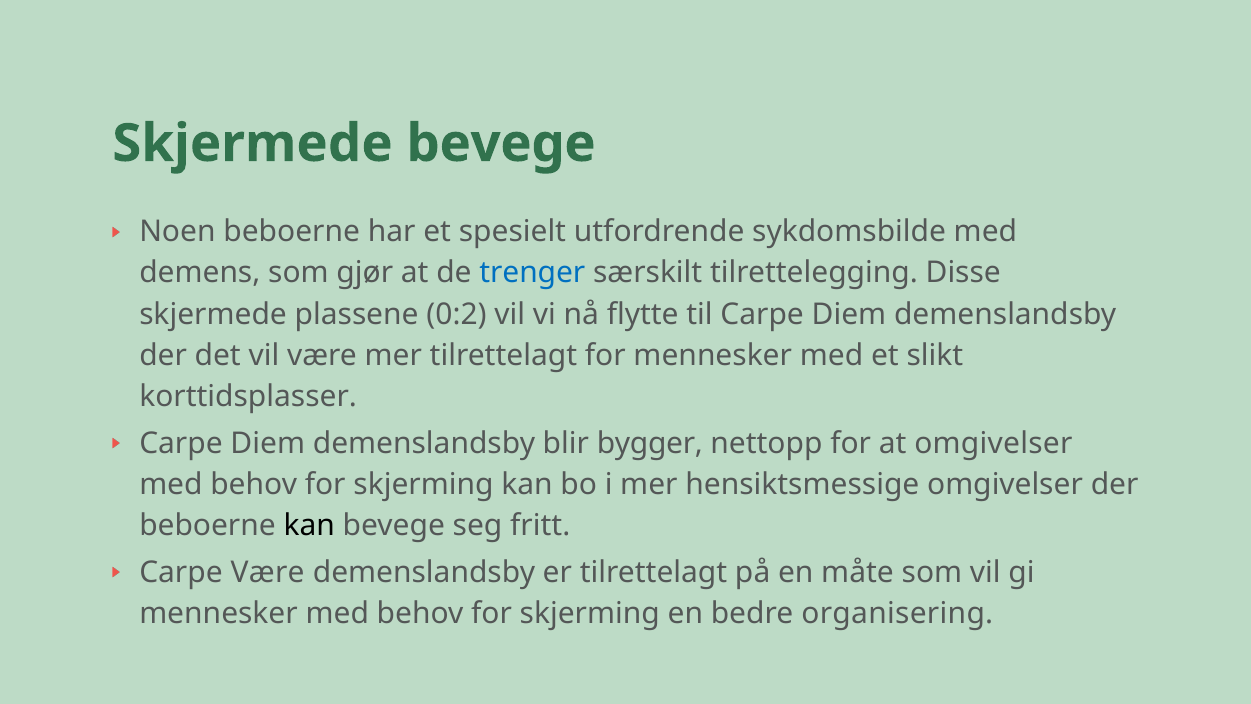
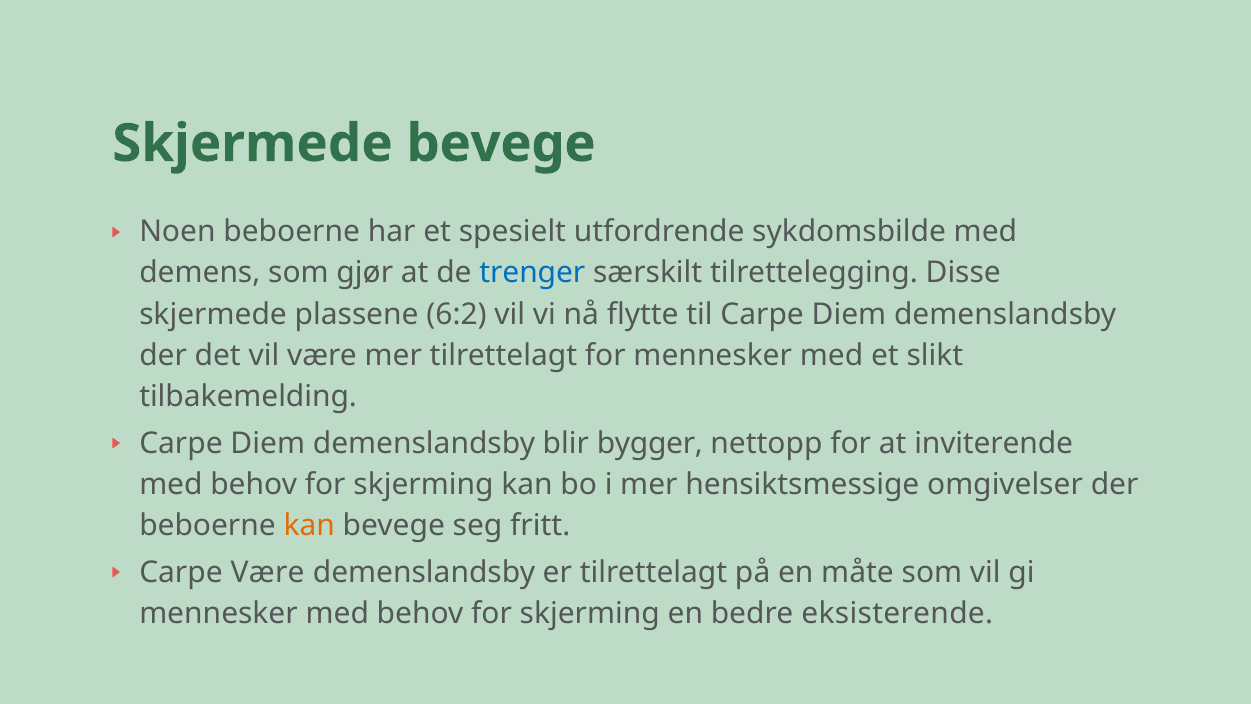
0:2: 0:2 -> 6:2 (457, 314)
korttidsplasser: korttidsplasser -> tilbakemelding (248, 396)
at omgivelser: omgivelser -> inviterende (994, 443)
kan colour: black -> orange (309, 525)
organisering: organisering -> eksisterende (897, 613)
